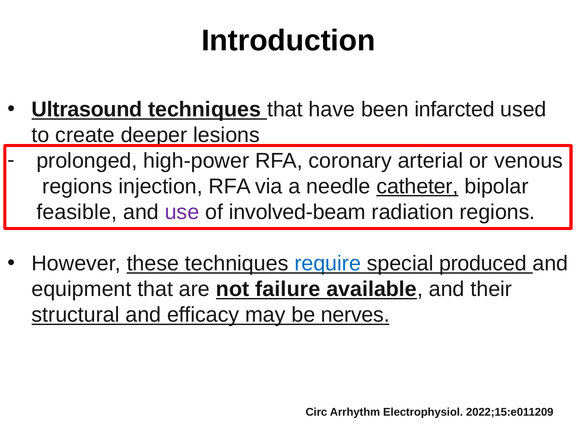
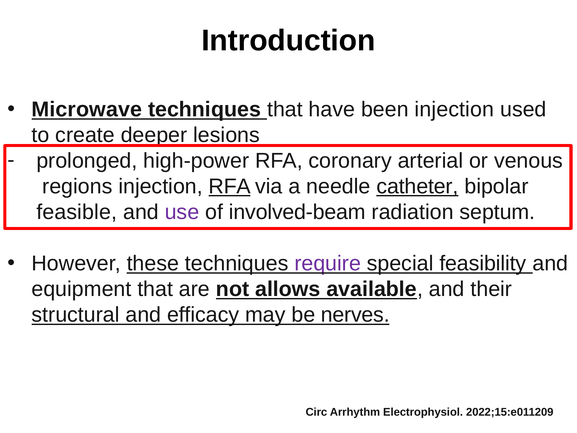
Ultrasound: Ultrasound -> Microwave (87, 109)
been infarcted: infarcted -> injection (454, 109)
RFA underline: none -> present (230, 186)
radiation regions: regions -> septum (497, 212)
require colour: blue -> purple (328, 263)
produced: produced -> feasibility (483, 263)
failure: failure -> allows (288, 289)
